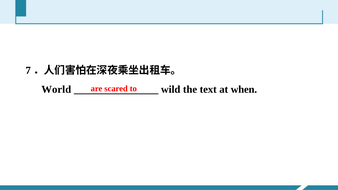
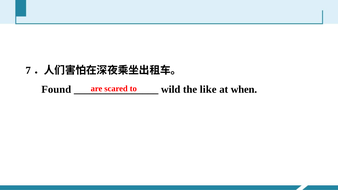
World: World -> Found (56, 89)
text: text -> like (208, 89)
